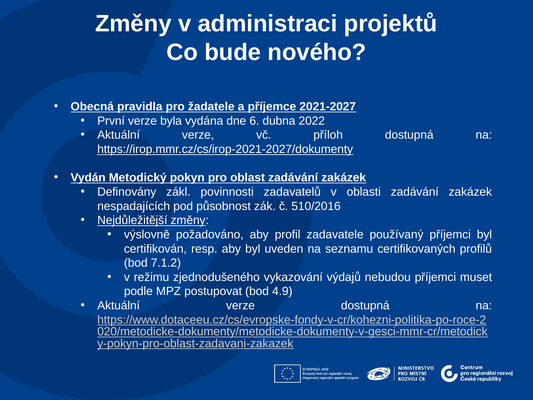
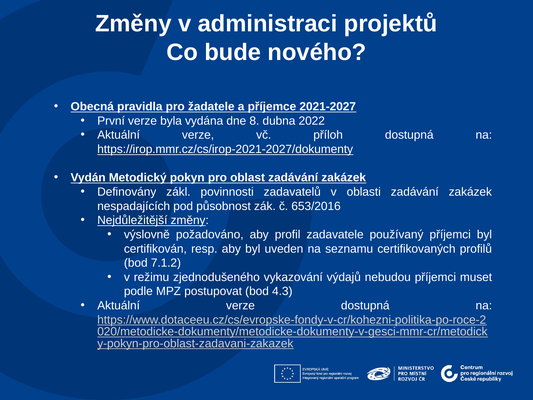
6: 6 -> 8 (254, 121)
510/2016: 510/2016 -> 653/2016 (316, 206)
4.9: 4.9 -> 4.3 (282, 291)
